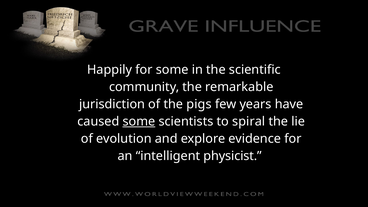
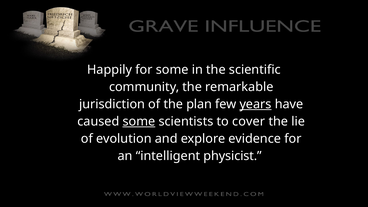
pigs: pigs -> plan (199, 104)
years underline: none -> present (256, 104)
spiral: spiral -> cover (249, 121)
